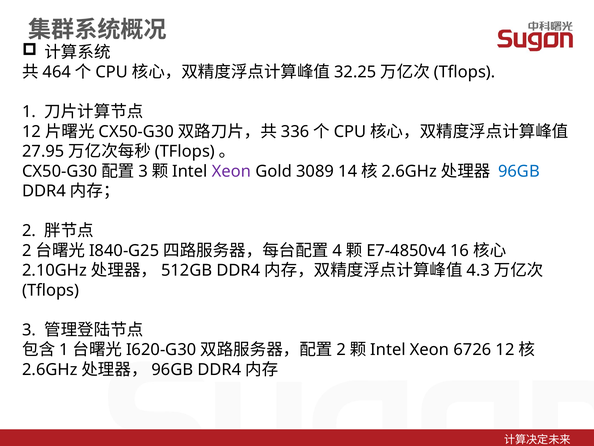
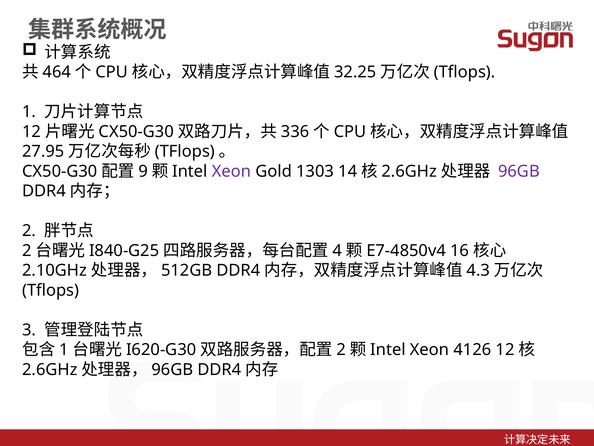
3: 3 -> 9 (143, 171)
3089: 3089 -> 1303 (315, 171)
96GB colour: blue -> purple (519, 171)
6726: 6726 -> 4126 (472, 349)
